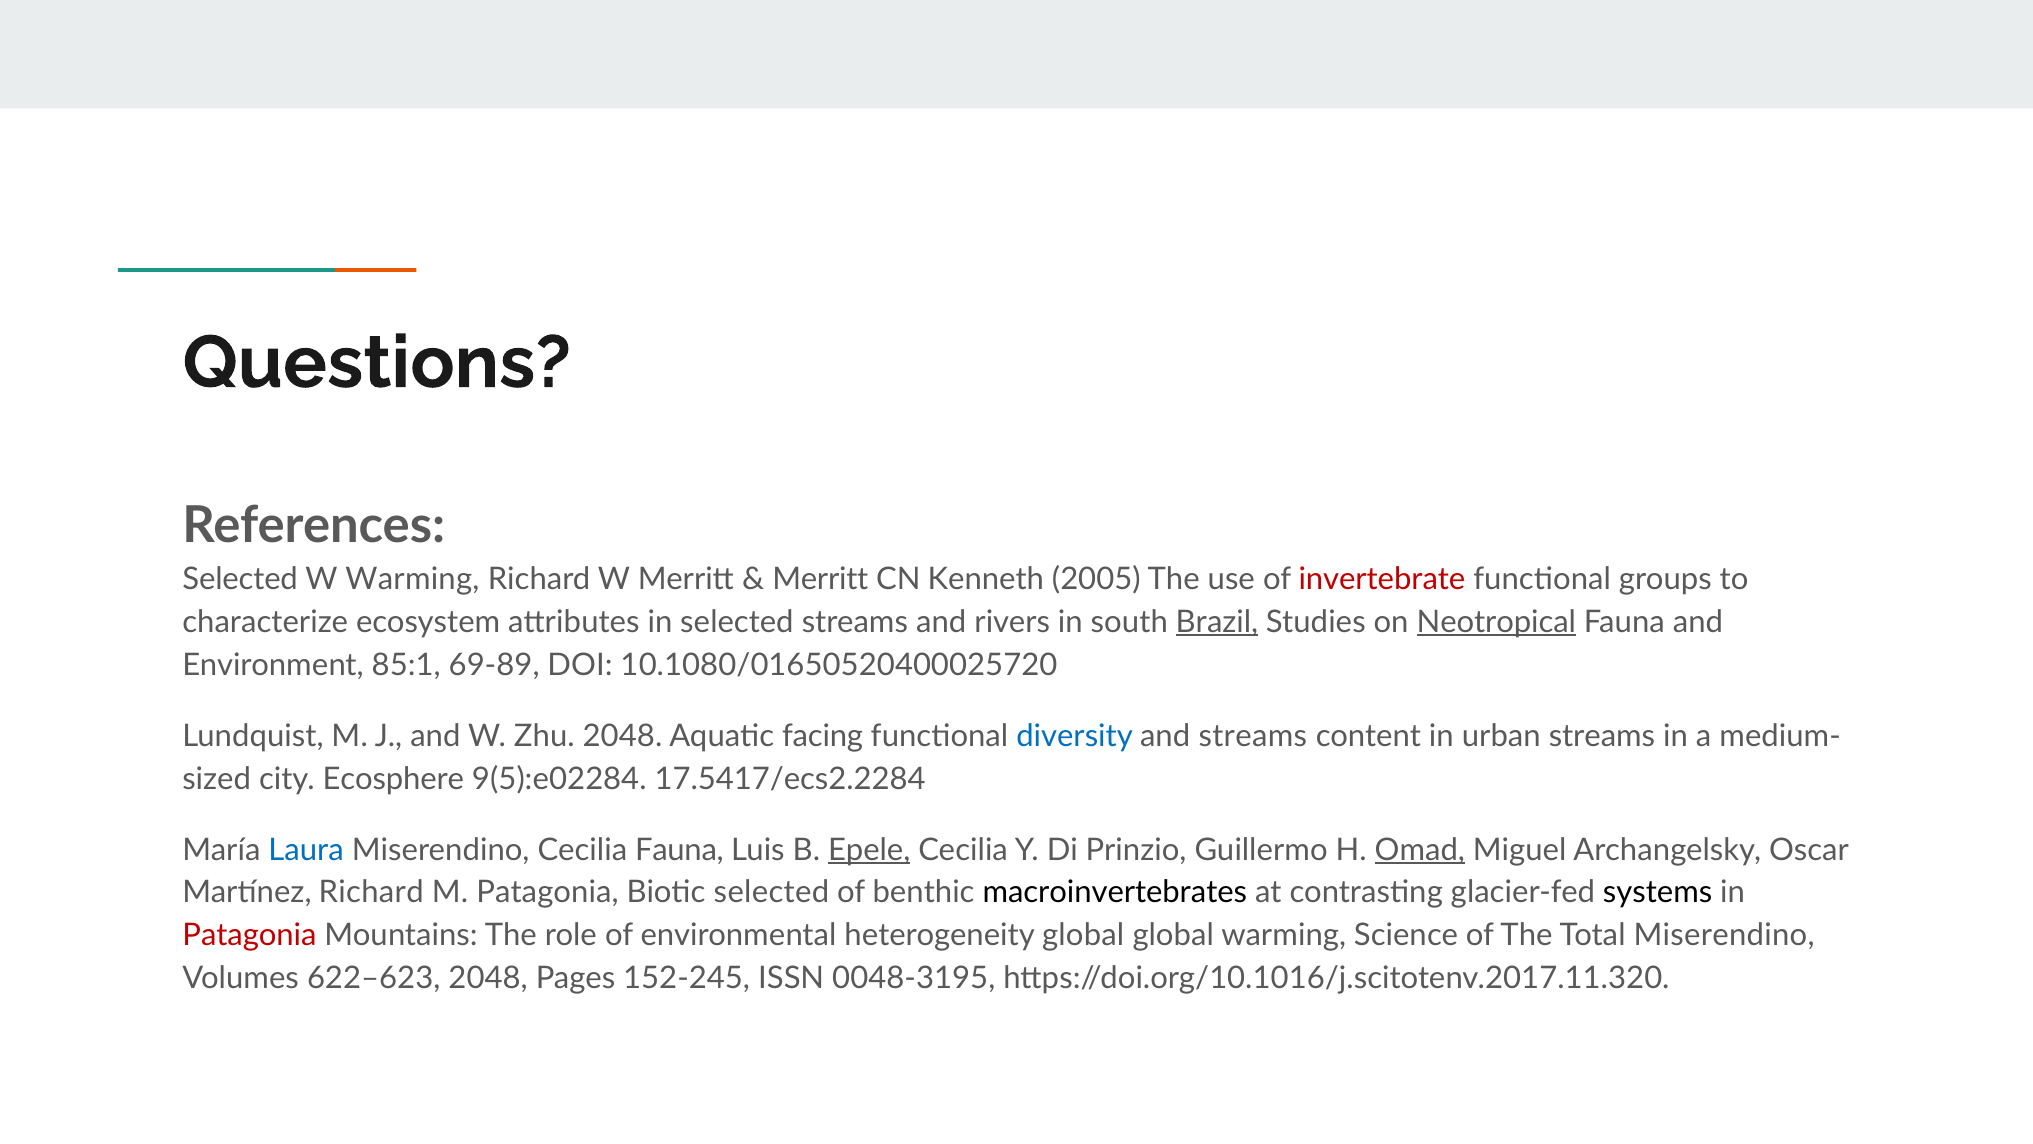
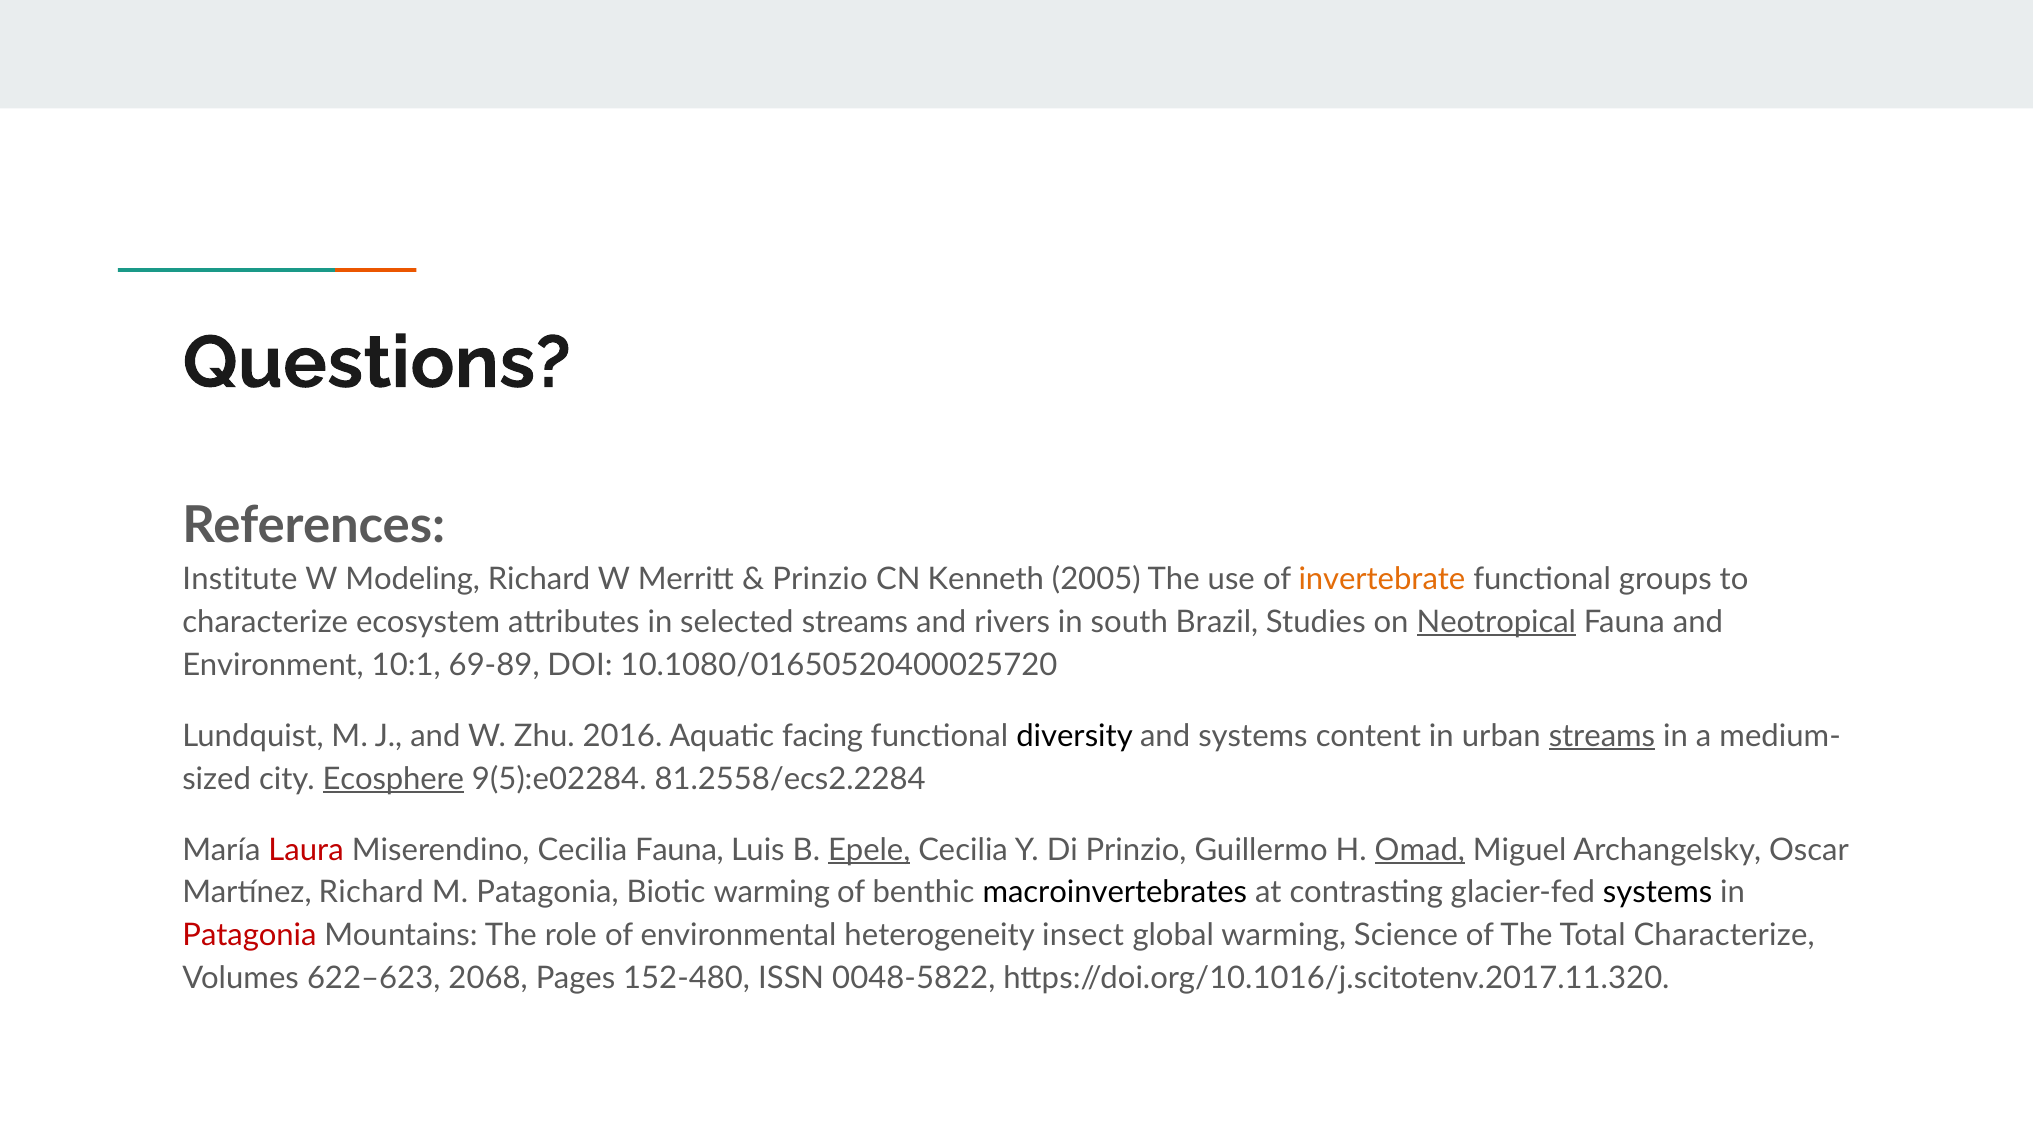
Selected: Selected -> Institute (240, 579)
W Warming: Warming -> Modeling (413, 579)
Merritt: Merritt -> Prinzio (820, 579)
invertebrate colour: red -> orange (1382, 579)
Brazil underline: present -> none (1217, 622)
85:1: 85:1 -> 10:1 (406, 665)
Zhu 2048: 2048 -> 2016 (623, 736)
diversity colour: blue -> black (1075, 736)
and streams: streams -> systems (1253, 736)
streams underline: none -> present (1602, 736)
Ecosphere underline: none -> present (393, 779)
17.5417/ecs2.2284: 17.5417/ecs2.2284 -> 81.2558/ecs2.2284 (790, 779)
Laura colour: blue -> red (306, 850)
Biotic selected: selected -> warming (772, 892)
heterogeneity global: global -> insect (1083, 935)
Total Miserendino: Miserendino -> Characterize (1724, 935)
622–623 2048: 2048 -> 2068 (488, 978)
152-245: 152-245 -> 152-480 (687, 978)
0048-3195: 0048-3195 -> 0048-5822 (914, 978)
